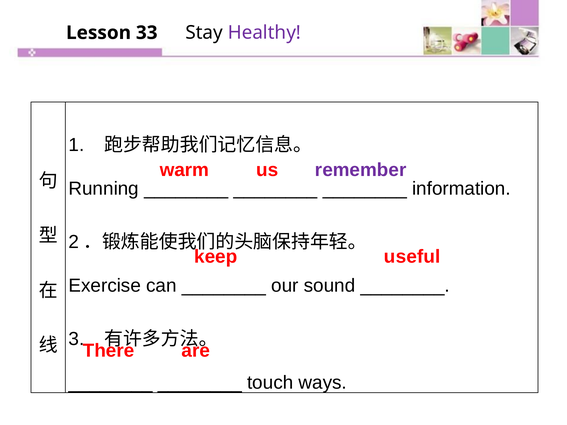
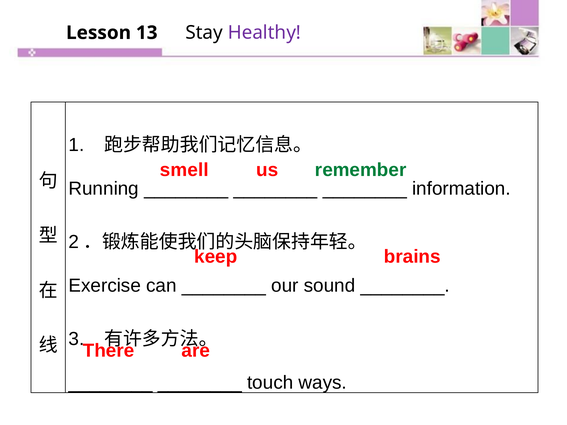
33: 33 -> 13 (147, 33)
warm: warm -> smell (184, 170)
remember colour: purple -> green (361, 170)
useful: useful -> brains (412, 257)
